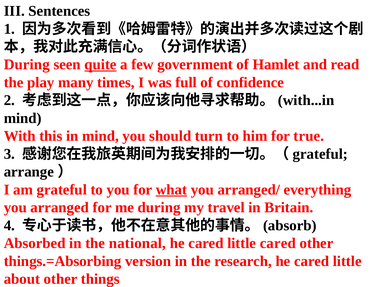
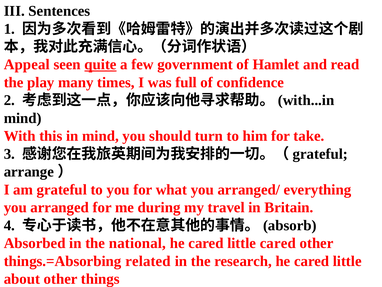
During: During -> Appeal (27, 64)
true: true -> take (309, 136)
what underline: present -> none (171, 189)
version: version -> related (148, 261)
